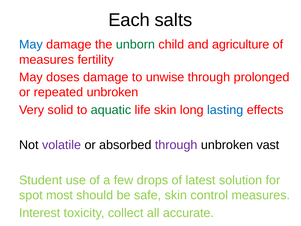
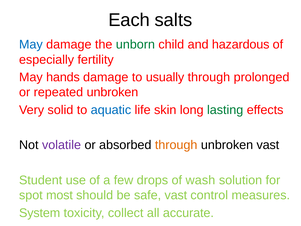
agriculture: agriculture -> hazardous (241, 45)
measures: measures -> especially (47, 60)
doses: doses -> hands (63, 77)
unwise: unwise -> usually (165, 77)
aquatic colour: green -> blue (111, 110)
lasting colour: blue -> green (225, 110)
through colour: purple -> orange (176, 145)
latest: latest -> wash (200, 180)
safe skin: skin -> vast (176, 195)
Interest: Interest -> System (40, 213)
